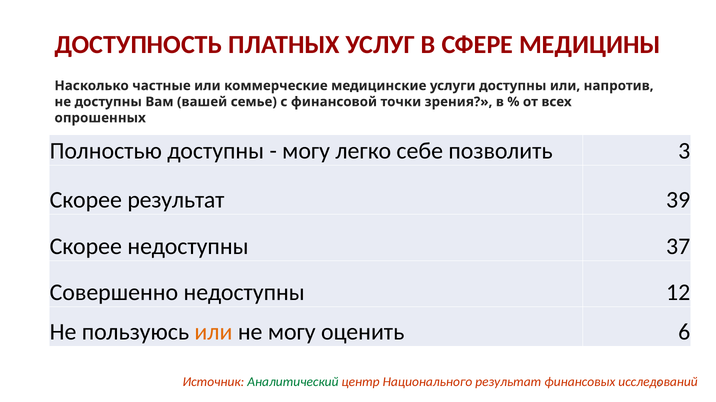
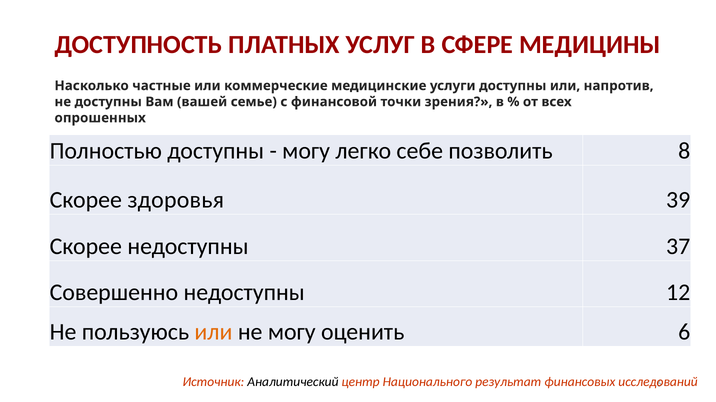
3: 3 -> 8 (684, 151)
Скорее результат: результат -> здоровья (176, 200)
Аналитический colour: green -> black (293, 382)
